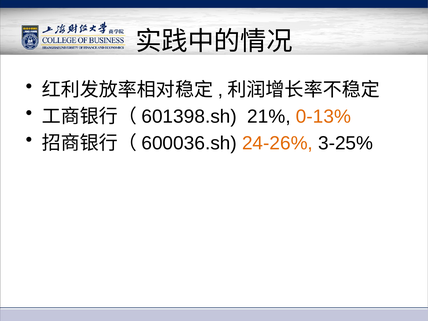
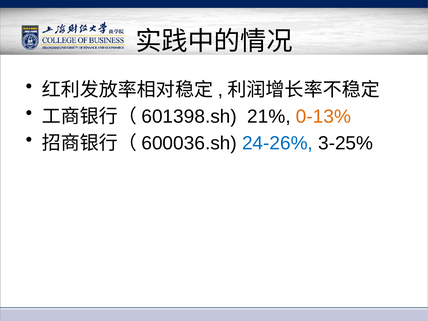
24-26% colour: orange -> blue (277, 143)
